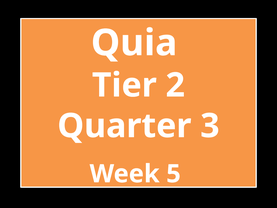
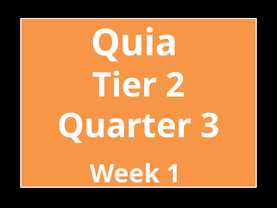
5: 5 -> 1 (173, 174)
